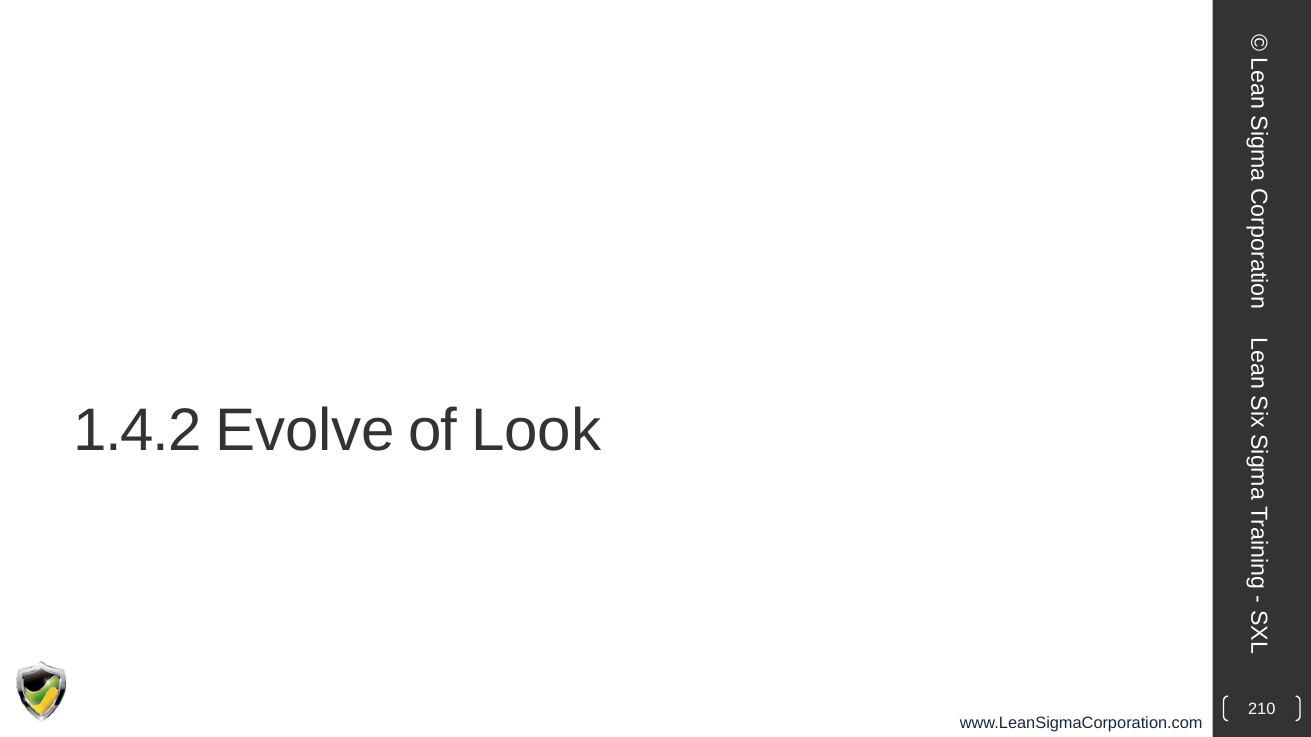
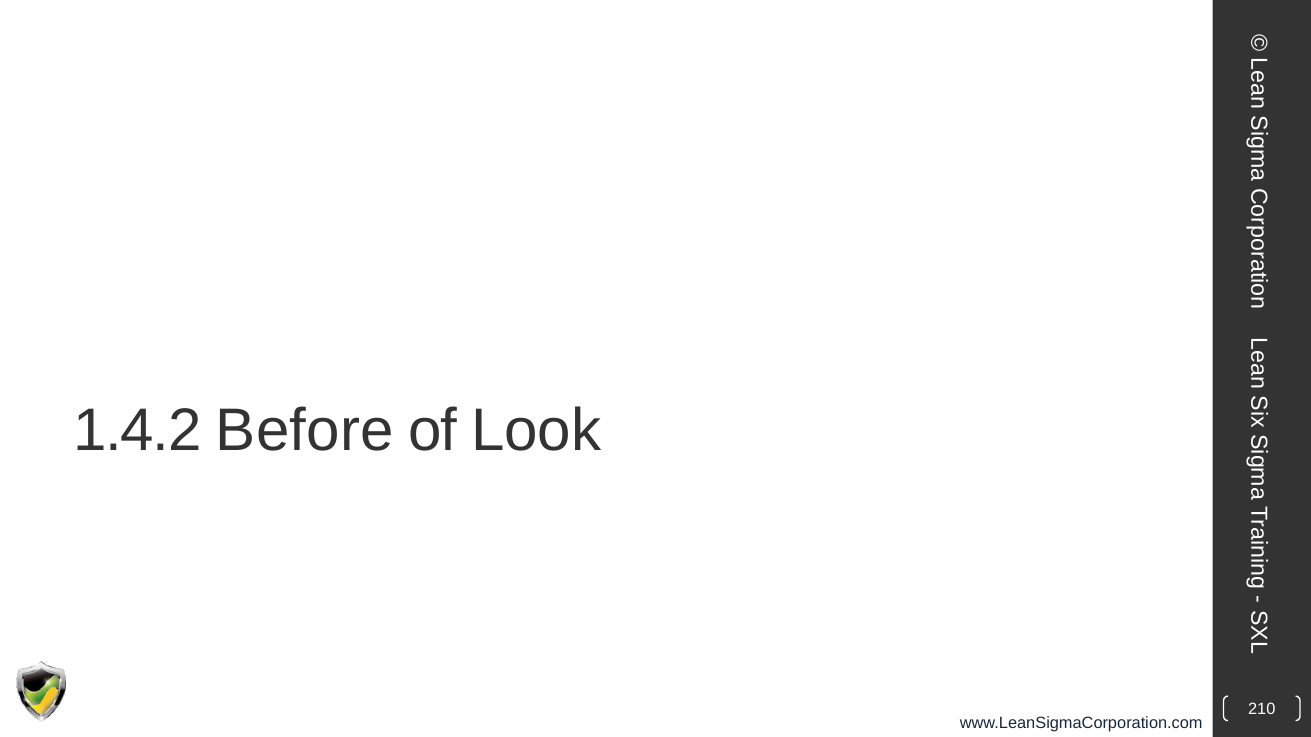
Evolve: Evolve -> Before (305, 431)
